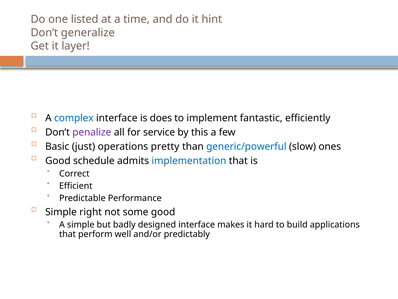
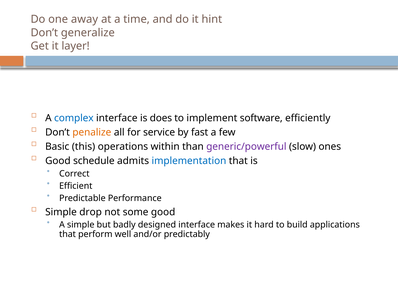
listed: listed -> away (85, 19)
fantastic: fantastic -> software (261, 118)
penalize colour: purple -> orange (92, 132)
this: this -> fast (200, 132)
just: just -> this (84, 146)
pretty: pretty -> within (165, 146)
generic/powerful colour: blue -> purple (246, 146)
right: right -> drop (91, 212)
